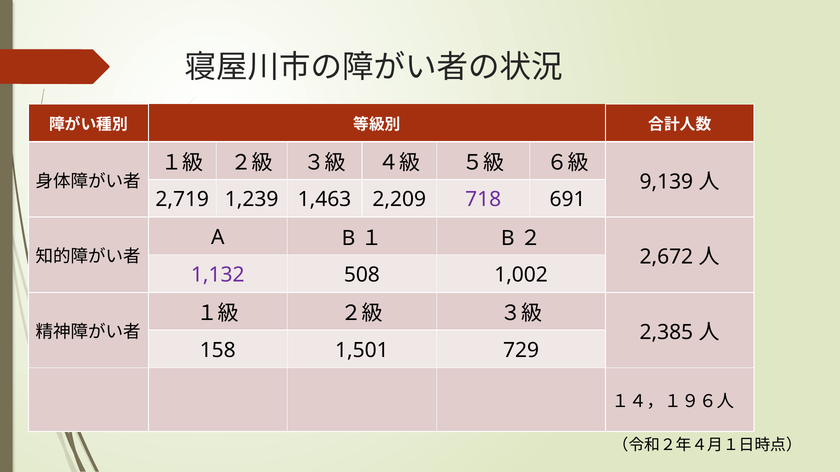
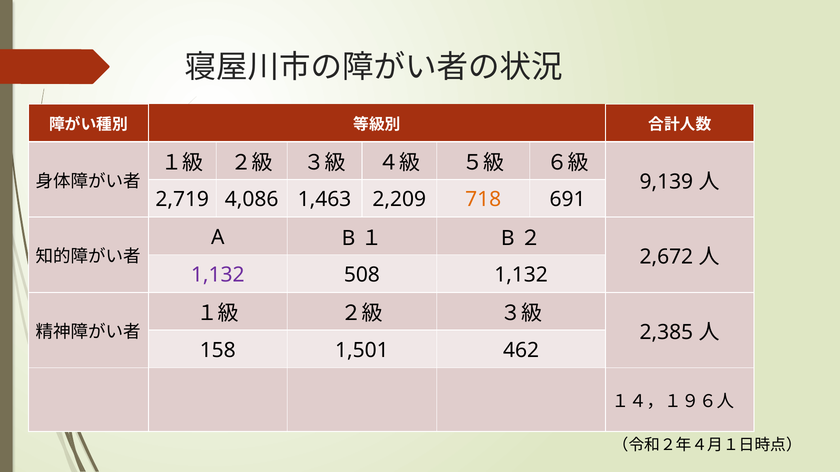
1,239: 1,239 -> 4,086 (252, 200)
718 colour: purple -> orange (483, 200)
508 1,002: 1,002 -> 1,132 (521, 275)
729: 729 -> 462 (521, 351)
